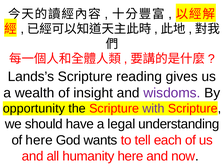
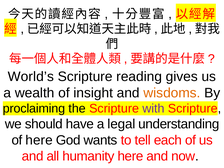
Lands’s: Lands’s -> World’s (31, 77)
wisdoms colour: purple -> orange (172, 93)
opportunity: opportunity -> proclaiming (34, 109)
